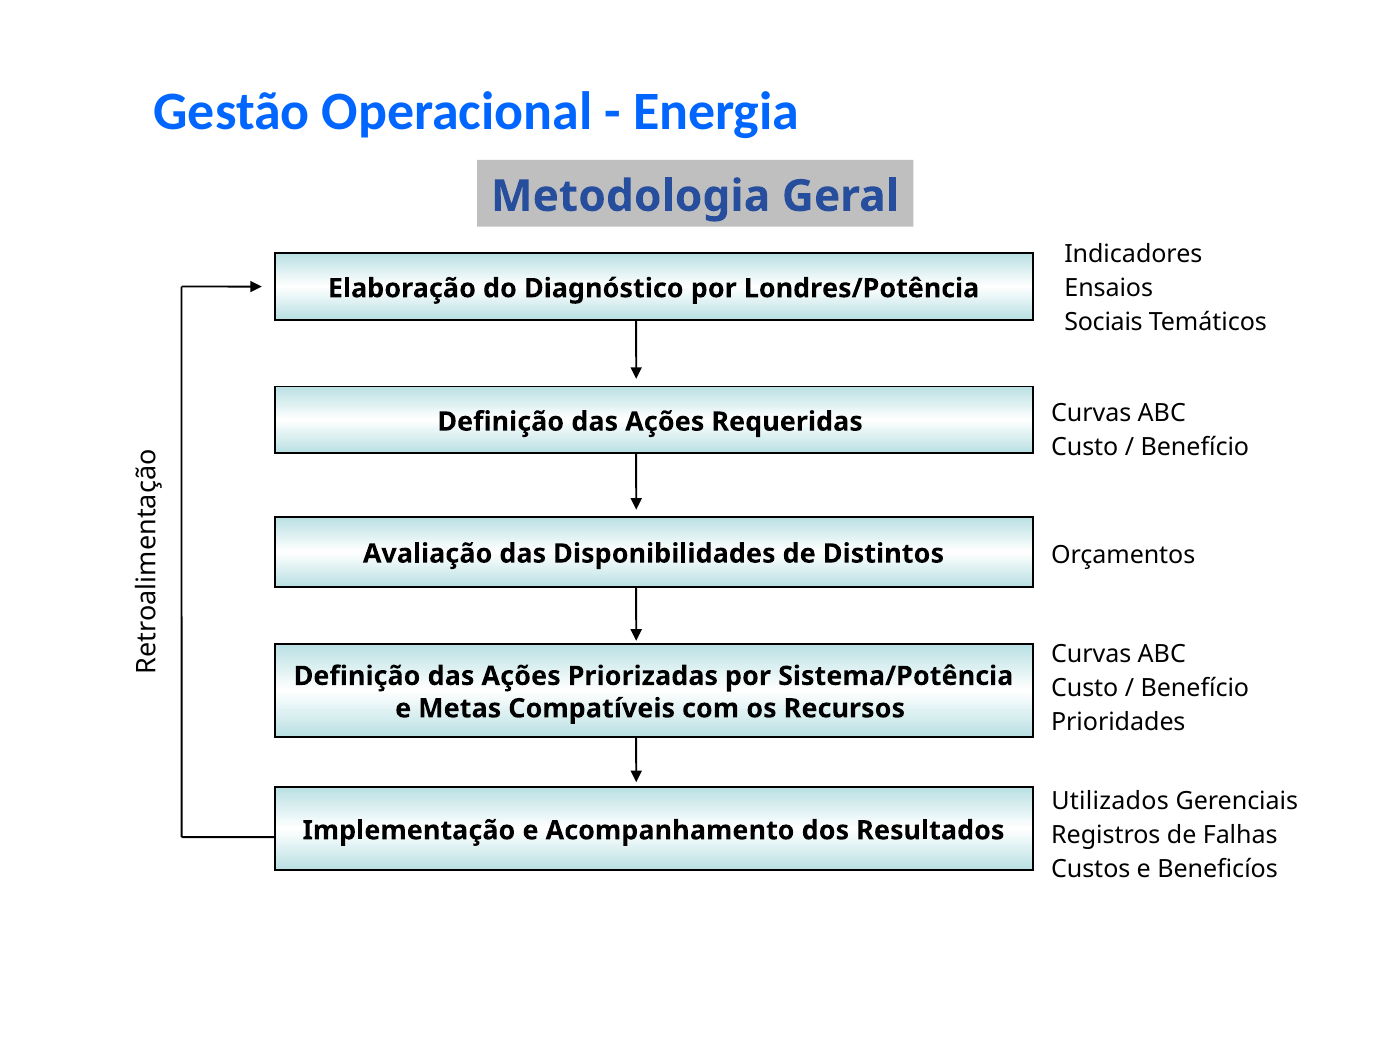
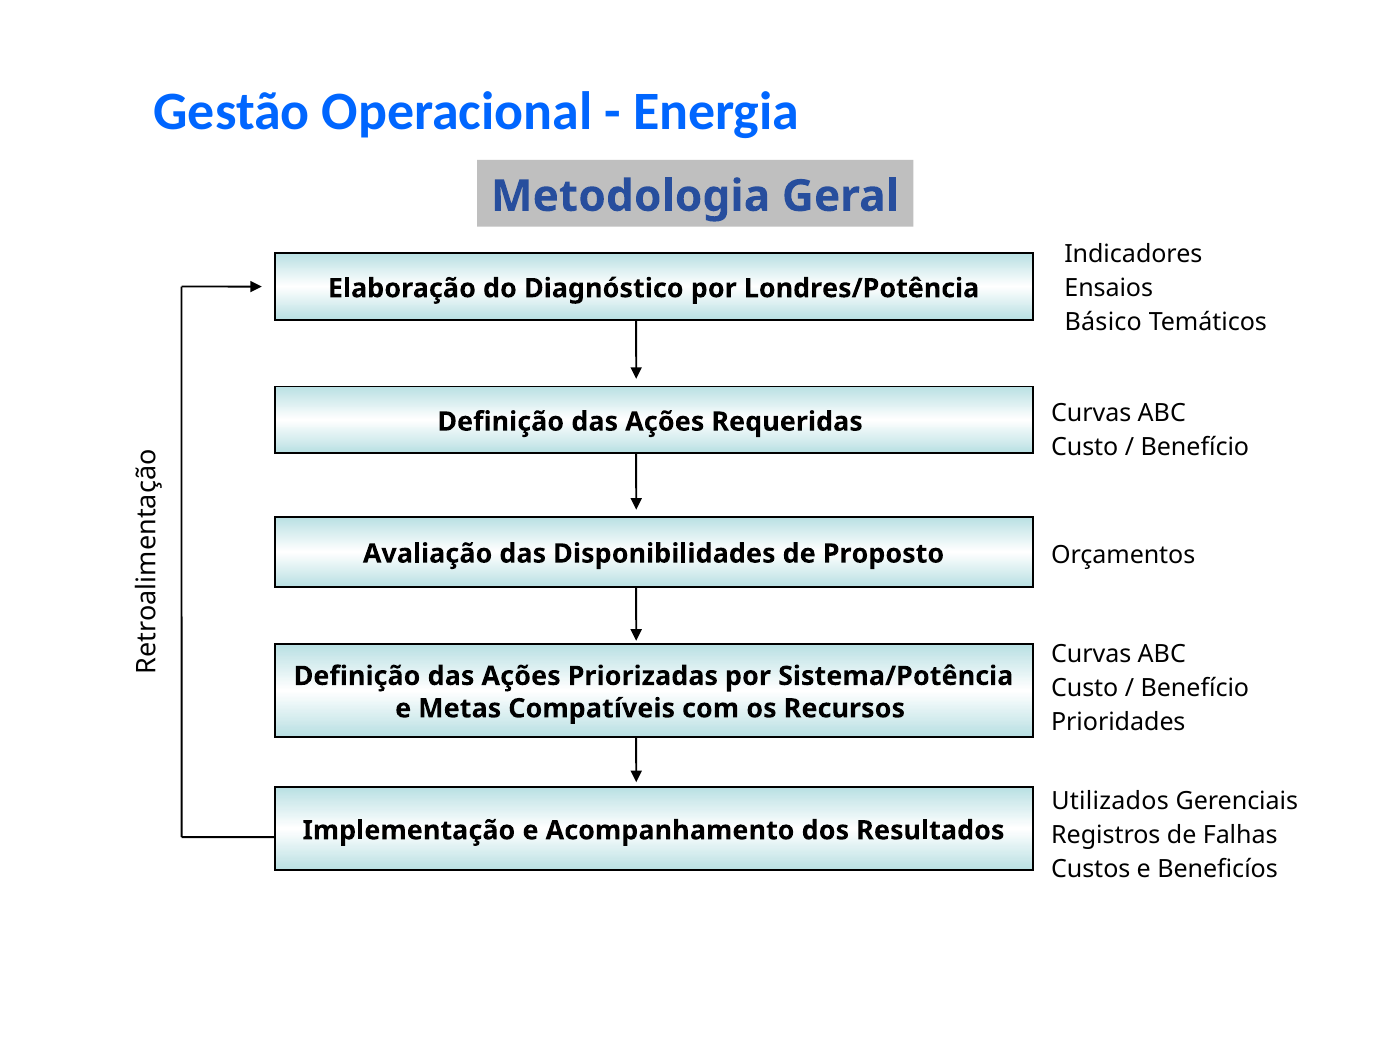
Sociais: Sociais -> Básico (1103, 322)
Distintos: Distintos -> Proposto (883, 553)
